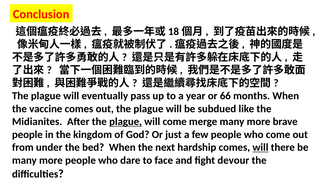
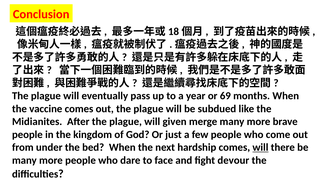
66: 66 -> 69 (225, 96)
plague underline: present -> none (126, 122)
will come: come -> given (175, 122)
